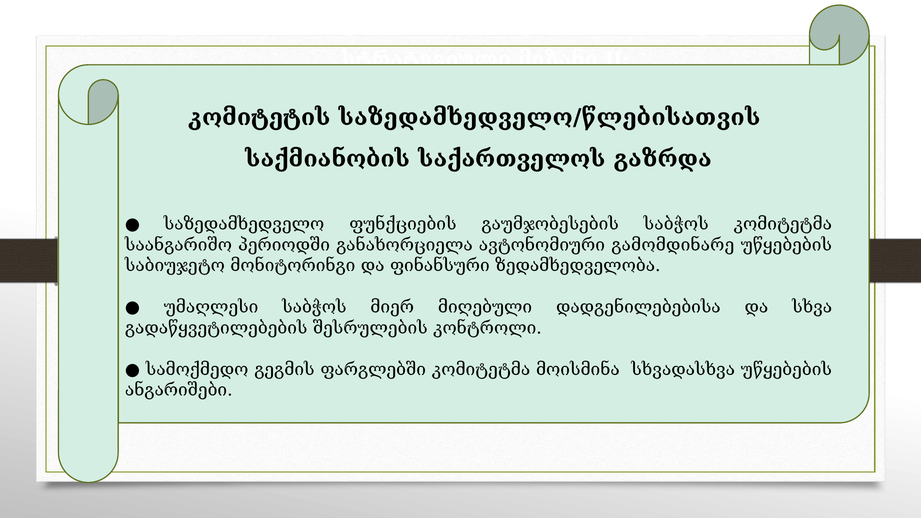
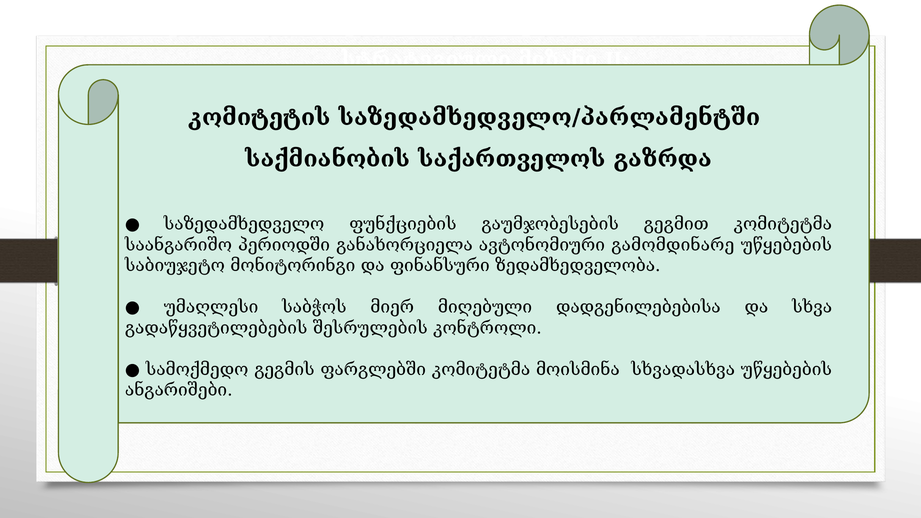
საზედამხედველო/წლებისათვის: საზედამხედველო/წლებისათვის -> საზედამხედველო/პარლამენტში (550, 118)
გაუმჯობესების საბჭოს: საბჭოს -> გეგმით (676, 224)
